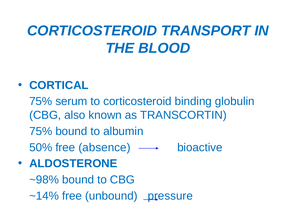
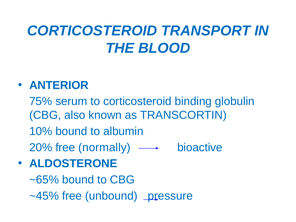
CORTICAL: CORTICAL -> ANTERIOR (59, 85)
75%: 75% -> 10% (41, 131)
50%: 50% -> 20% (41, 147)
absence: absence -> normally (104, 147)
~98%: ~98% -> ~65% (44, 180)
~14%: ~14% -> ~45% (44, 196)
